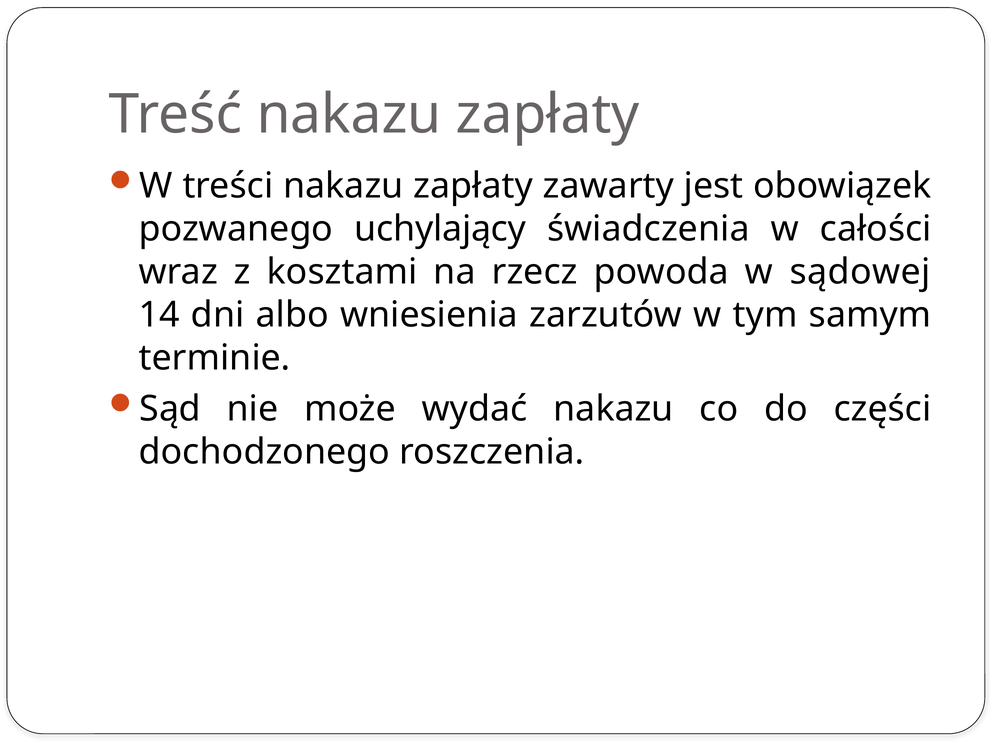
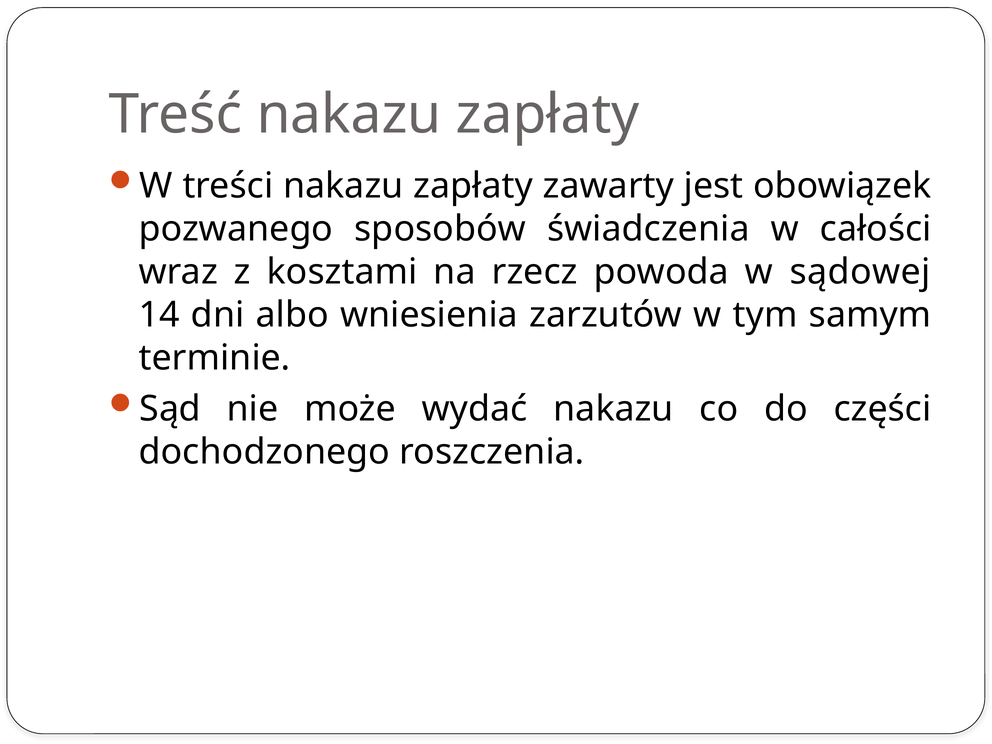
uchylający: uchylający -> sposobów (440, 229)
